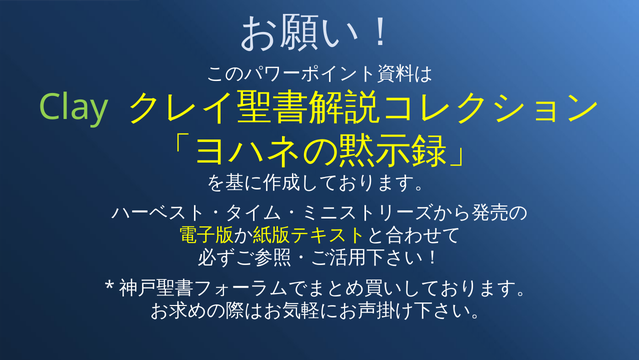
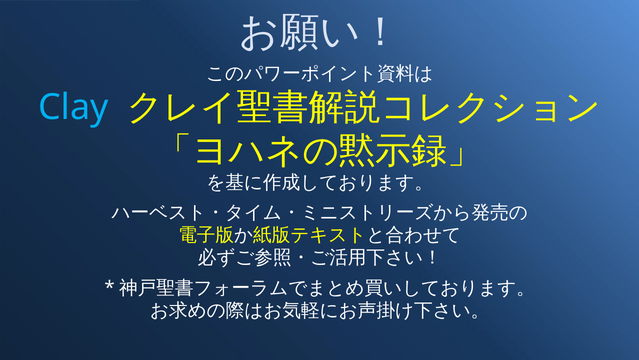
Clay colour: light green -> light blue (73, 107)
